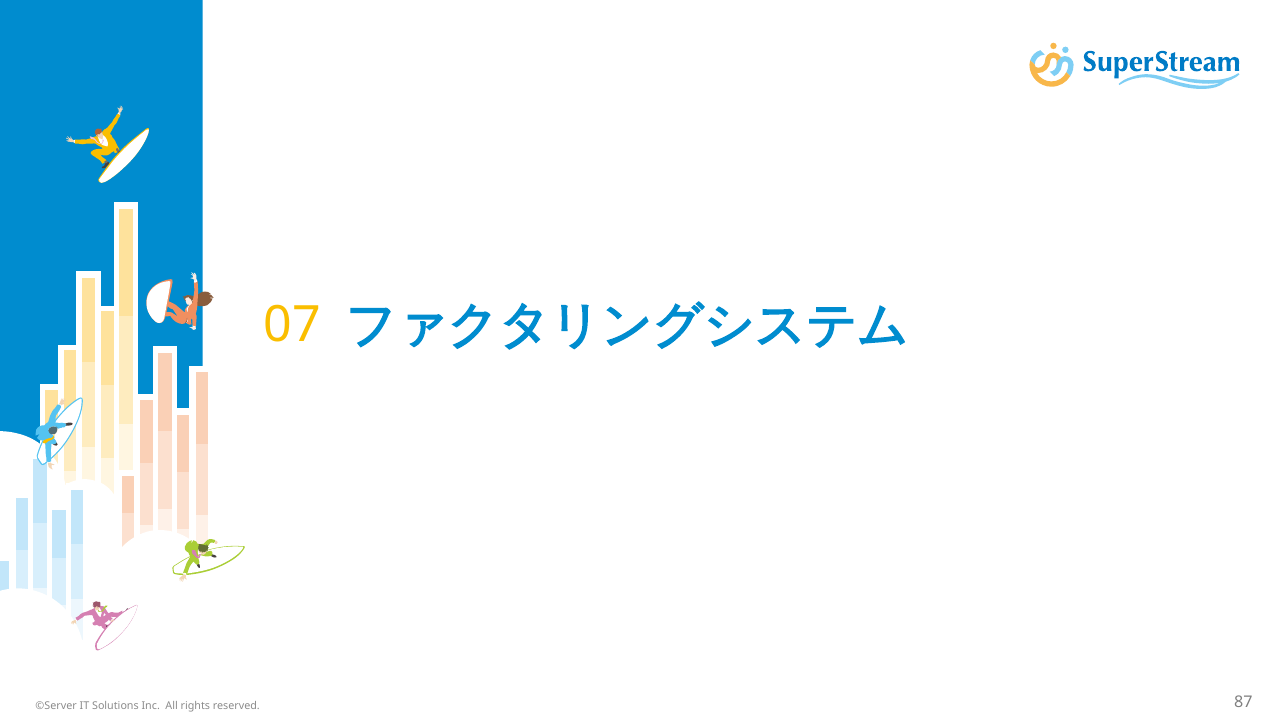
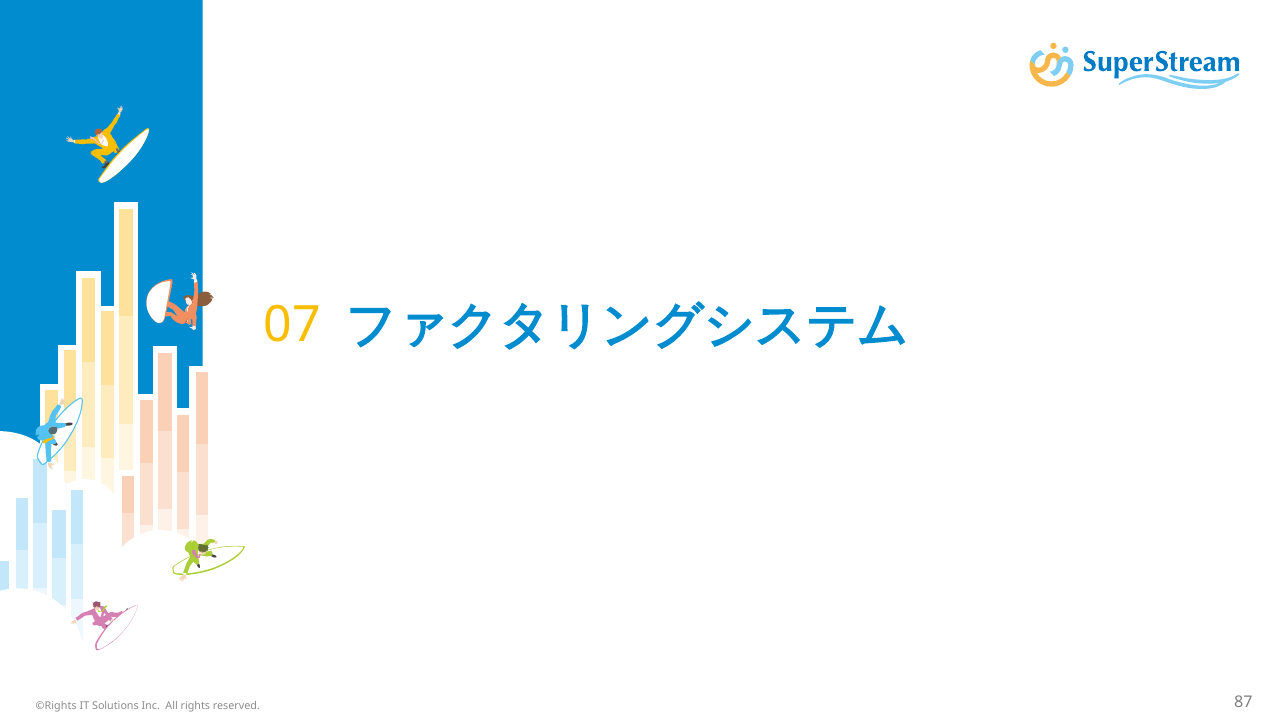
©Server: ©Server -> ©Rights (56, 706)
